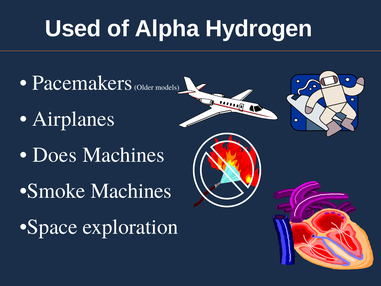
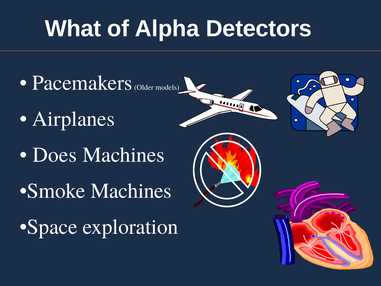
Used: Used -> What (73, 29)
Hydrogen: Hydrogen -> Detectors (259, 29)
